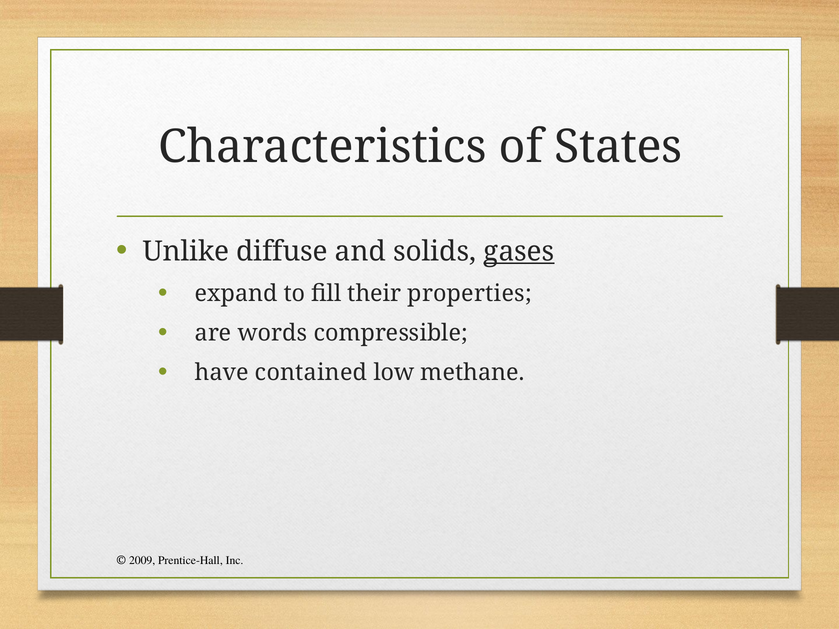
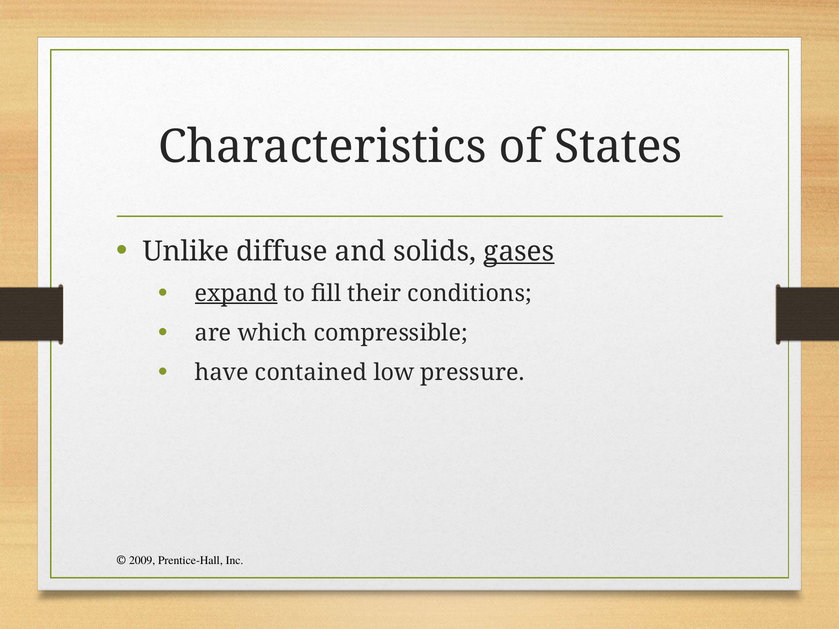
expand underline: none -> present (236, 294)
properties: properties -> conditions (470, 294)
words: words -> which (272, 333)
methane: methane -> pressure (473, 373)
